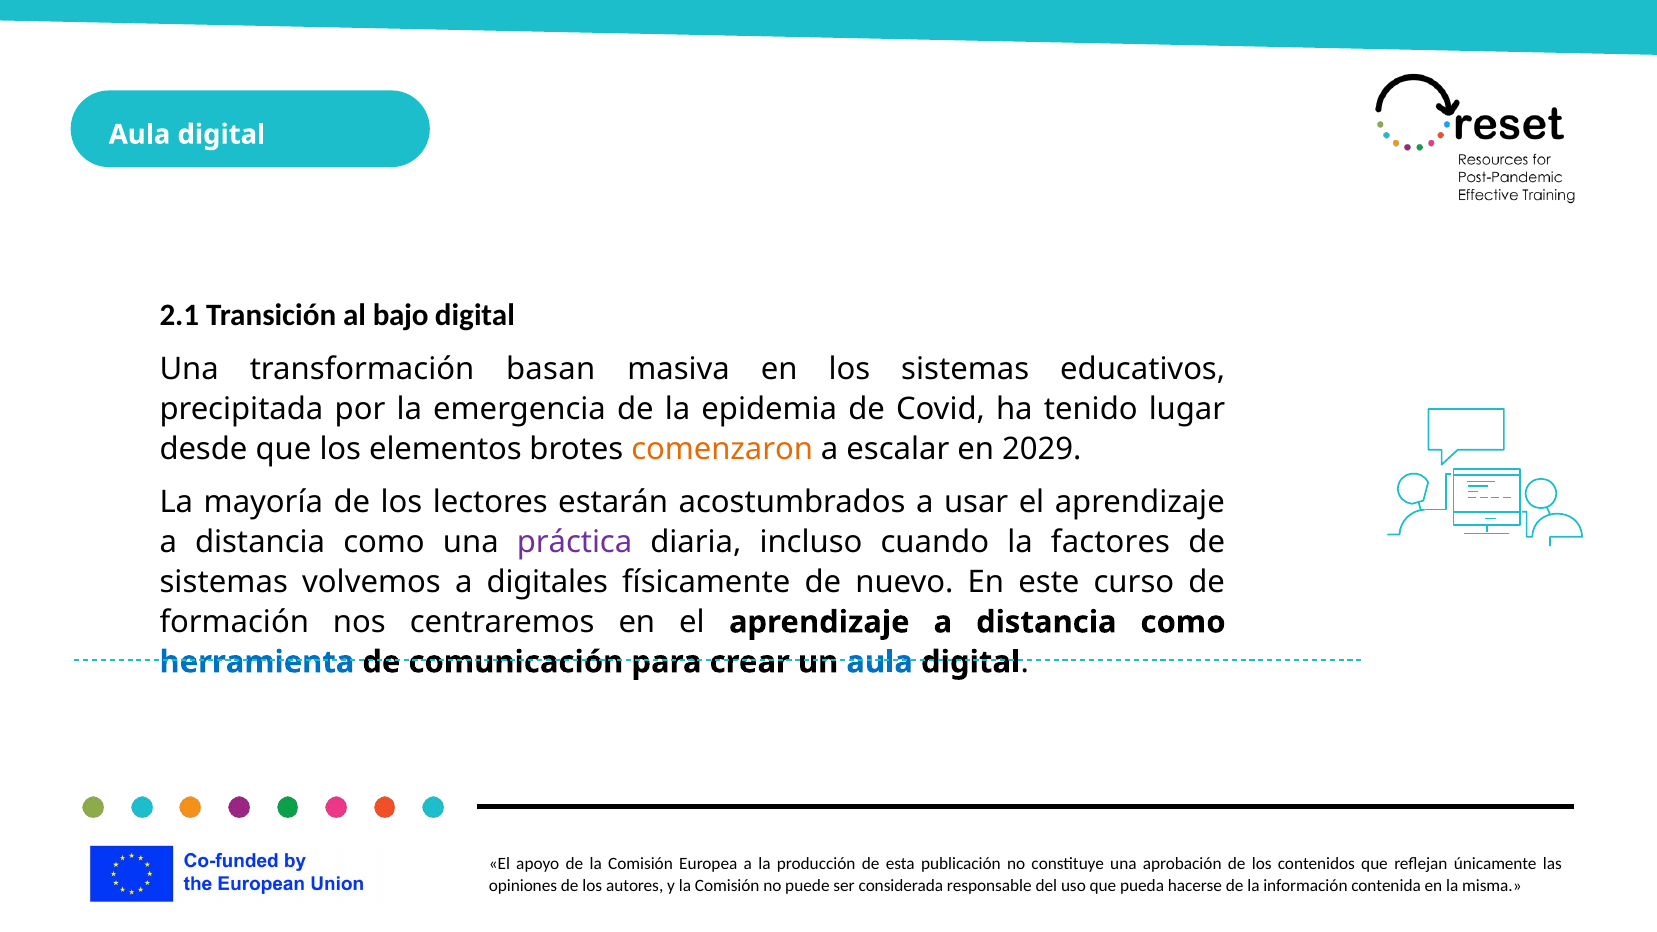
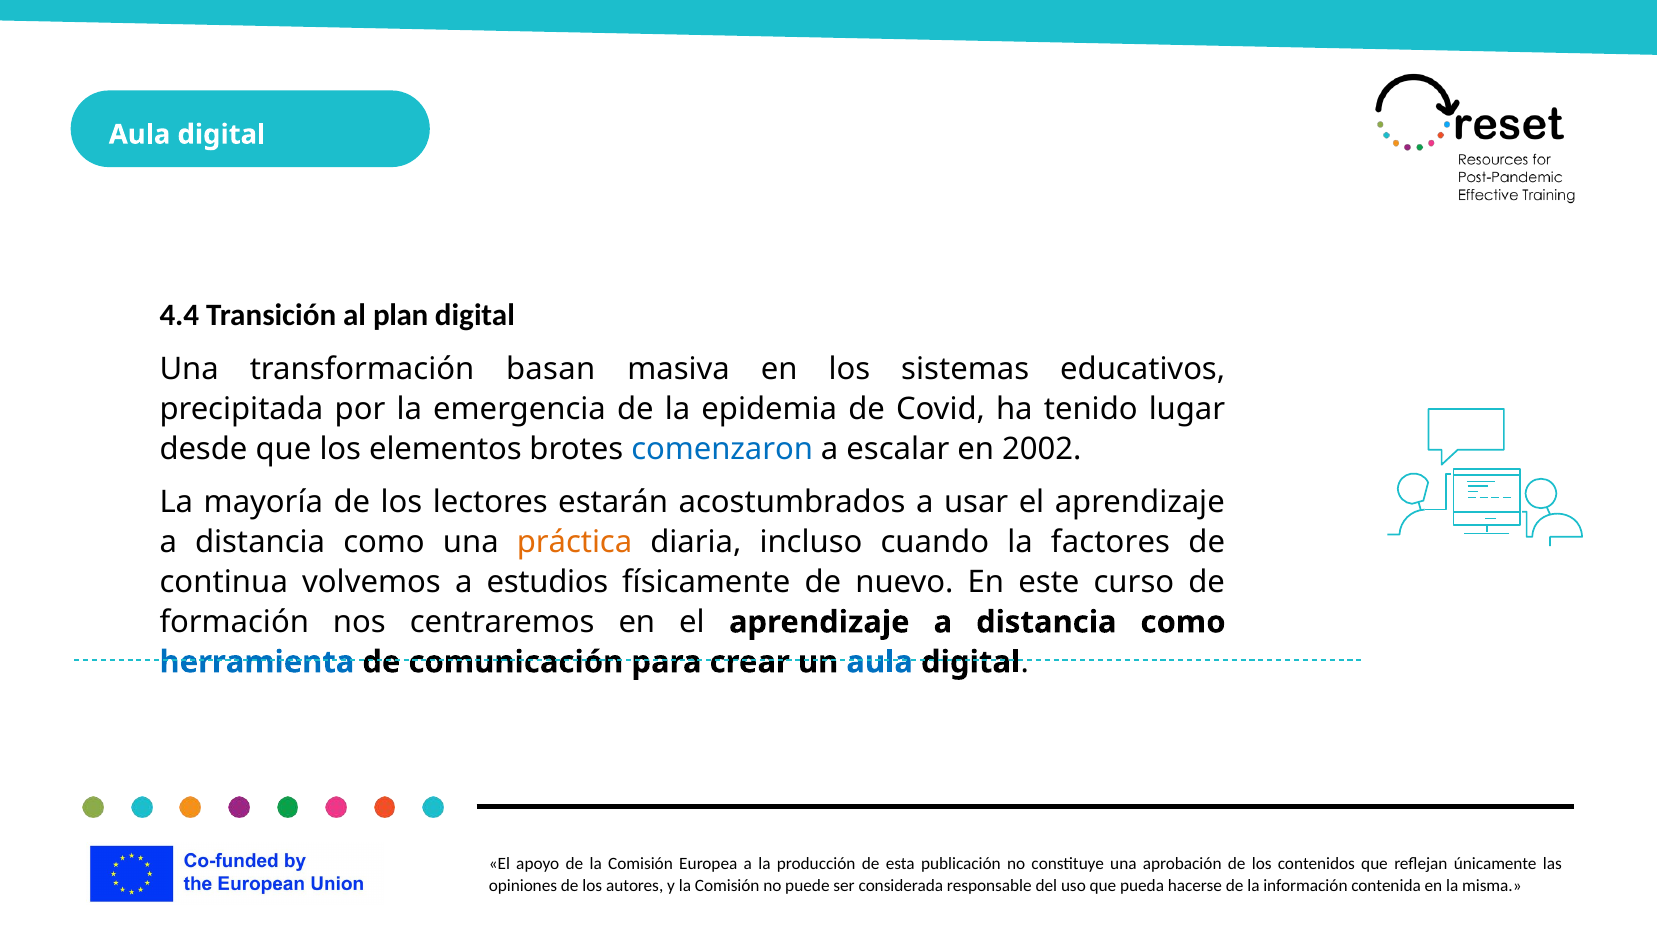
2.1: 2.1 -> 4.4 (179, 316)
bajo: bajo -> plan (401, 316)
comenzaron colour: orange -> blue (722, 449)
2029: 2029 -> 2002 (1042, 449)
práctica colour: purple -> orange (575, 543)
sistemas: sistemas -> continua (224, 582)
digitales: digitales -> estudios (547, 582)
